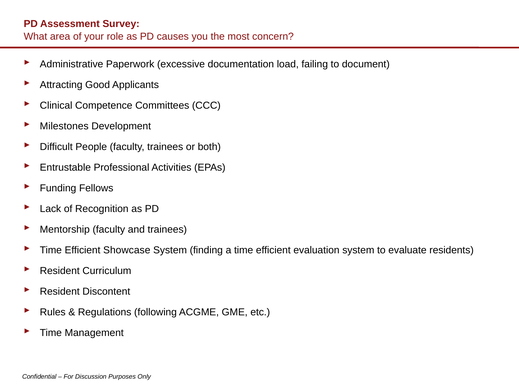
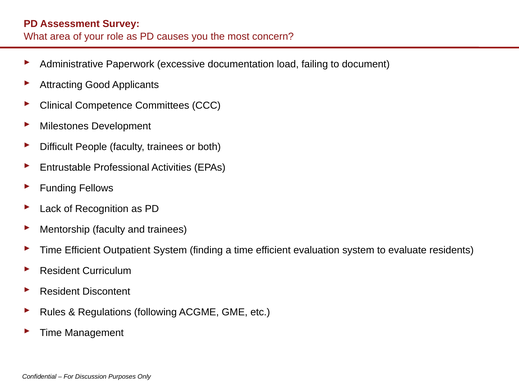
Showcase: Showcase -> Outpatient (127, 250)
